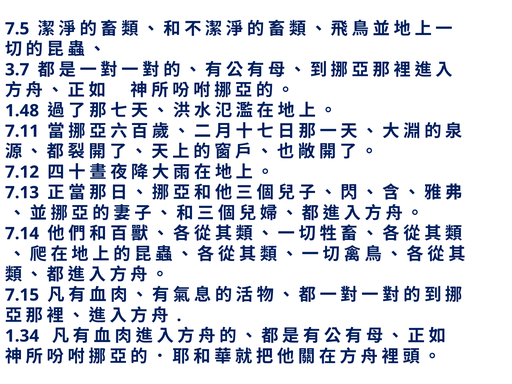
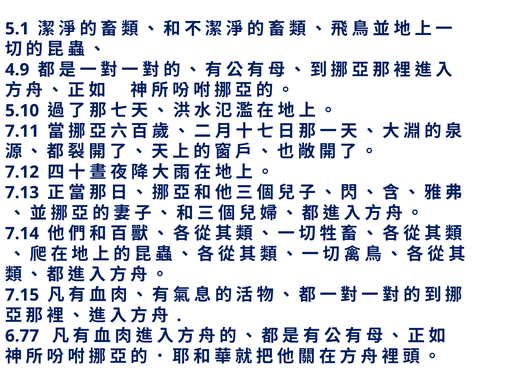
7.5: 7.5 -> 5.1 (17, 29)
3.7: 3.7 -> 4.9 (17, 70)
1.48: 1.48 -> 5.10 (22, 111)
1.34: 1.34 -> 6.77 (22, 336)
